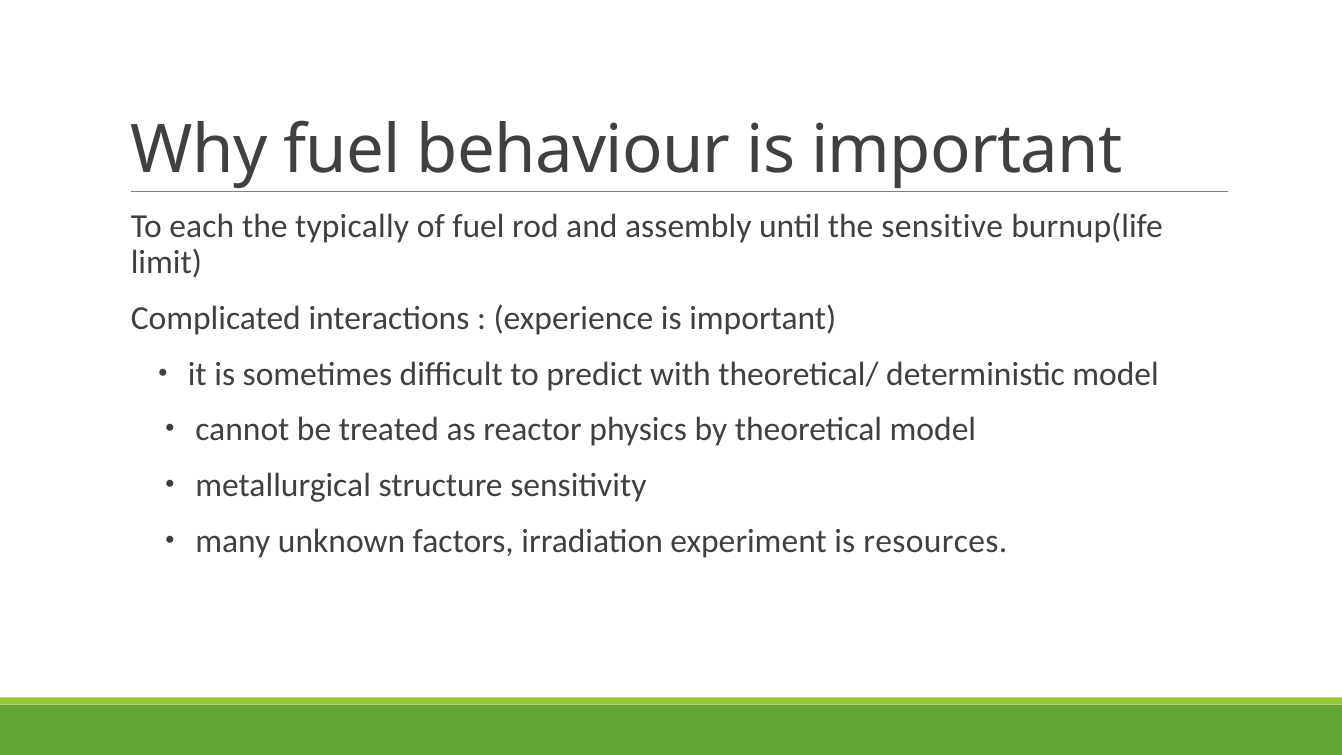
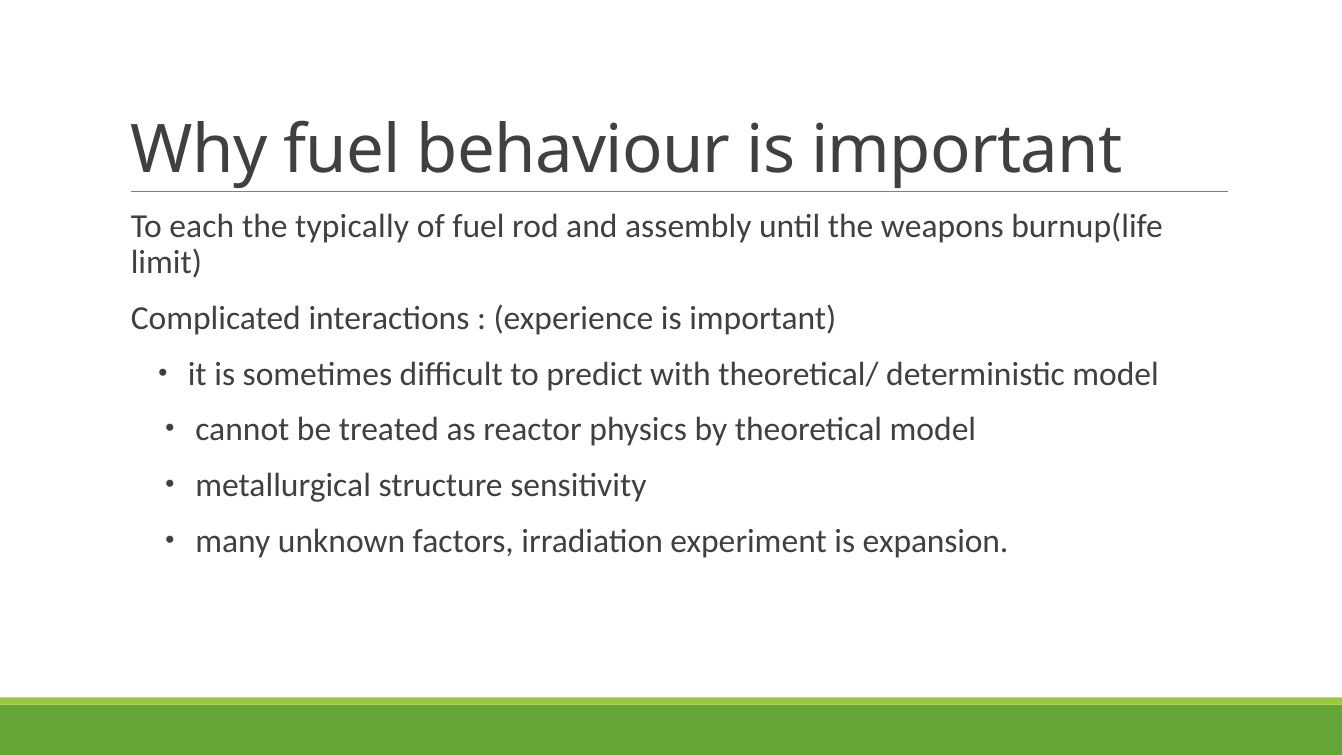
sensitive: sensitive -> weapons (942, 226)
resources: resources -> expansion (936, 541)
